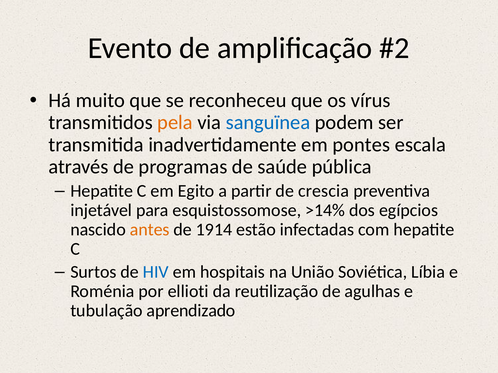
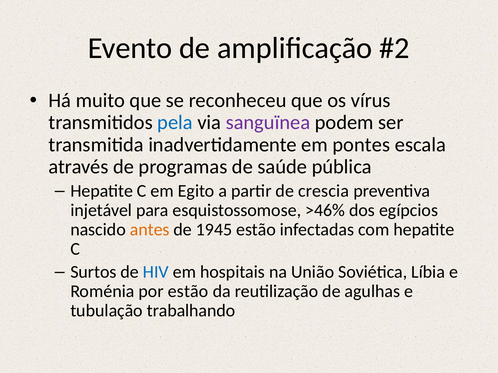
pela colour: orange -> blue (175, 123)
sanguïnea colour: blue -> purple (268, 123)
>14%: >14% -> >46% (325, 211)
1914: 1914 -> 1945 (214, 230)
por ellioti: ellioti -> estão (188, 292)
aprendizado: aprendizado -> trabalhando (191, 311)
